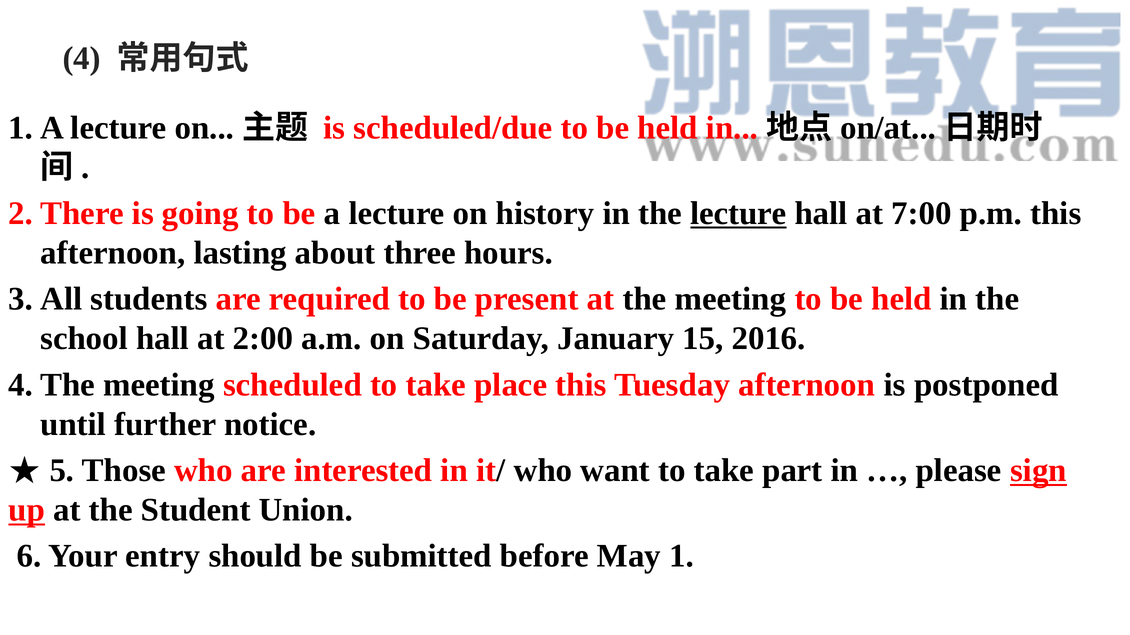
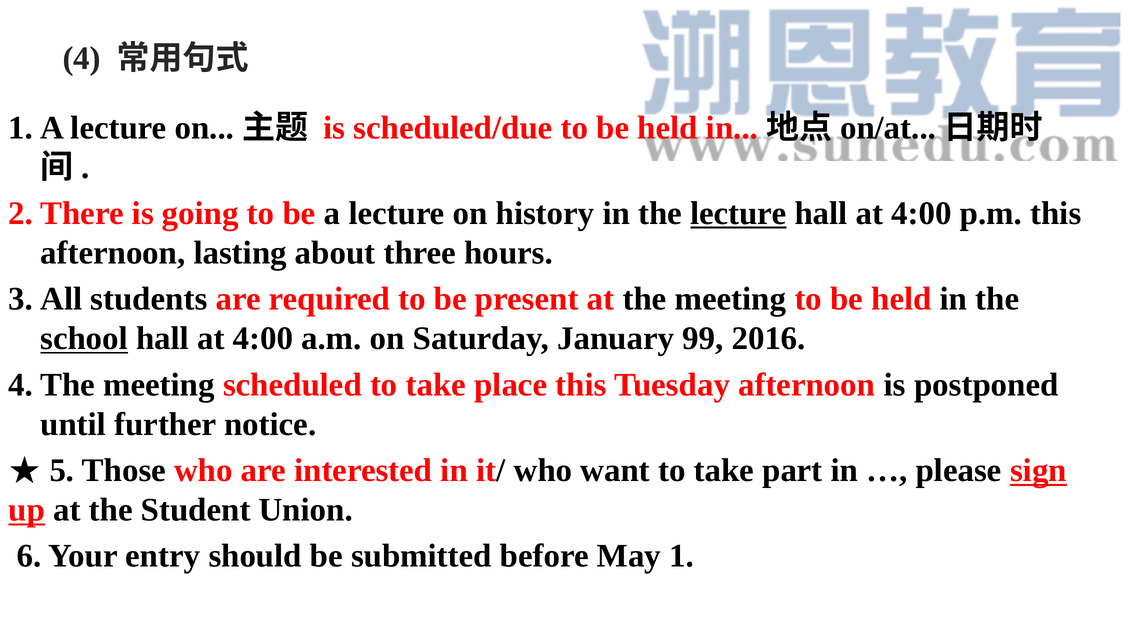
7:00: 7:00 -> 4:00 (922, 214)
school underline: none -> present (84, 339)
2:00: 2:00 -> 4:00 (263, 339)
15: 15 -> 99 (703, 339)
